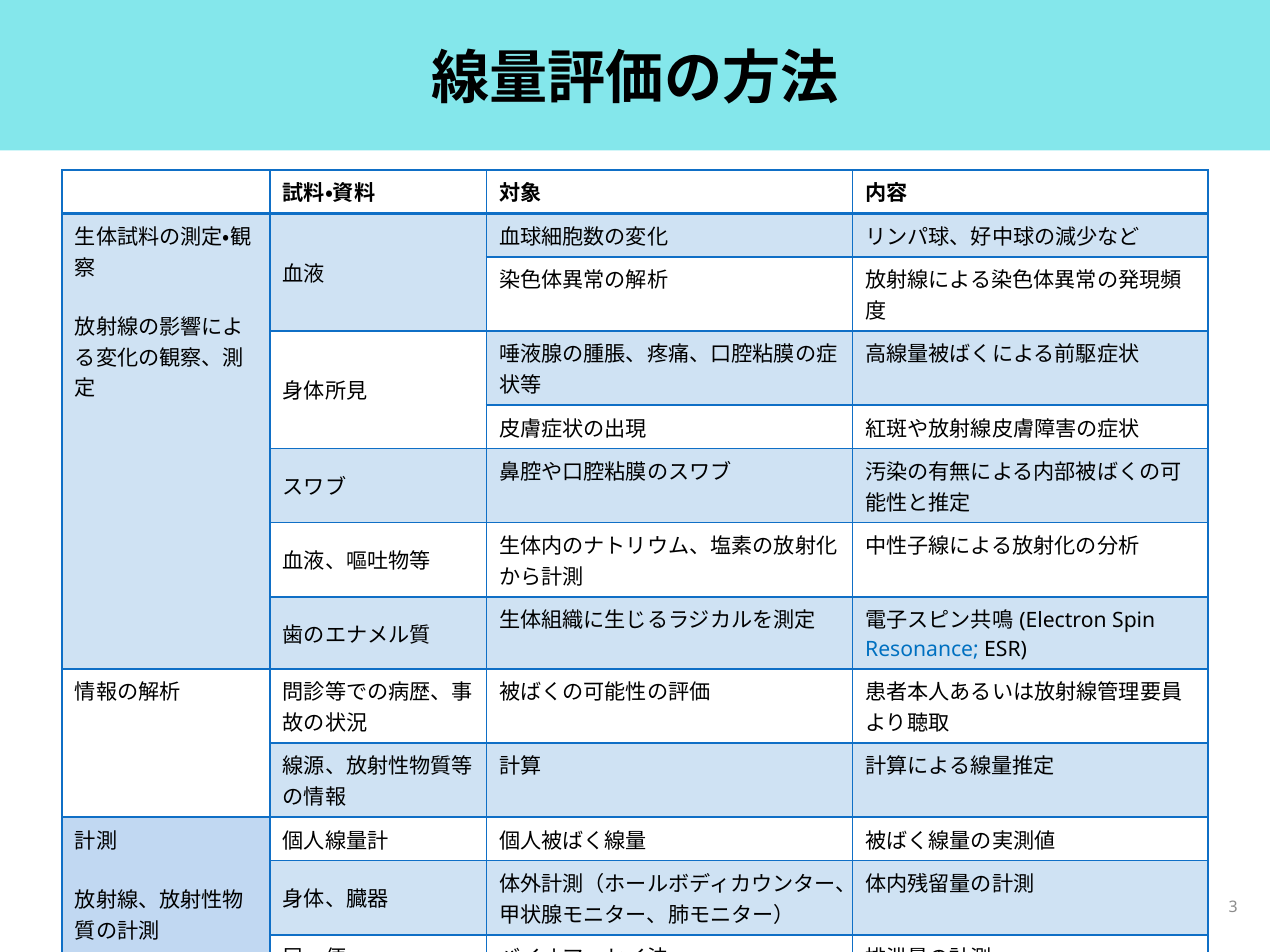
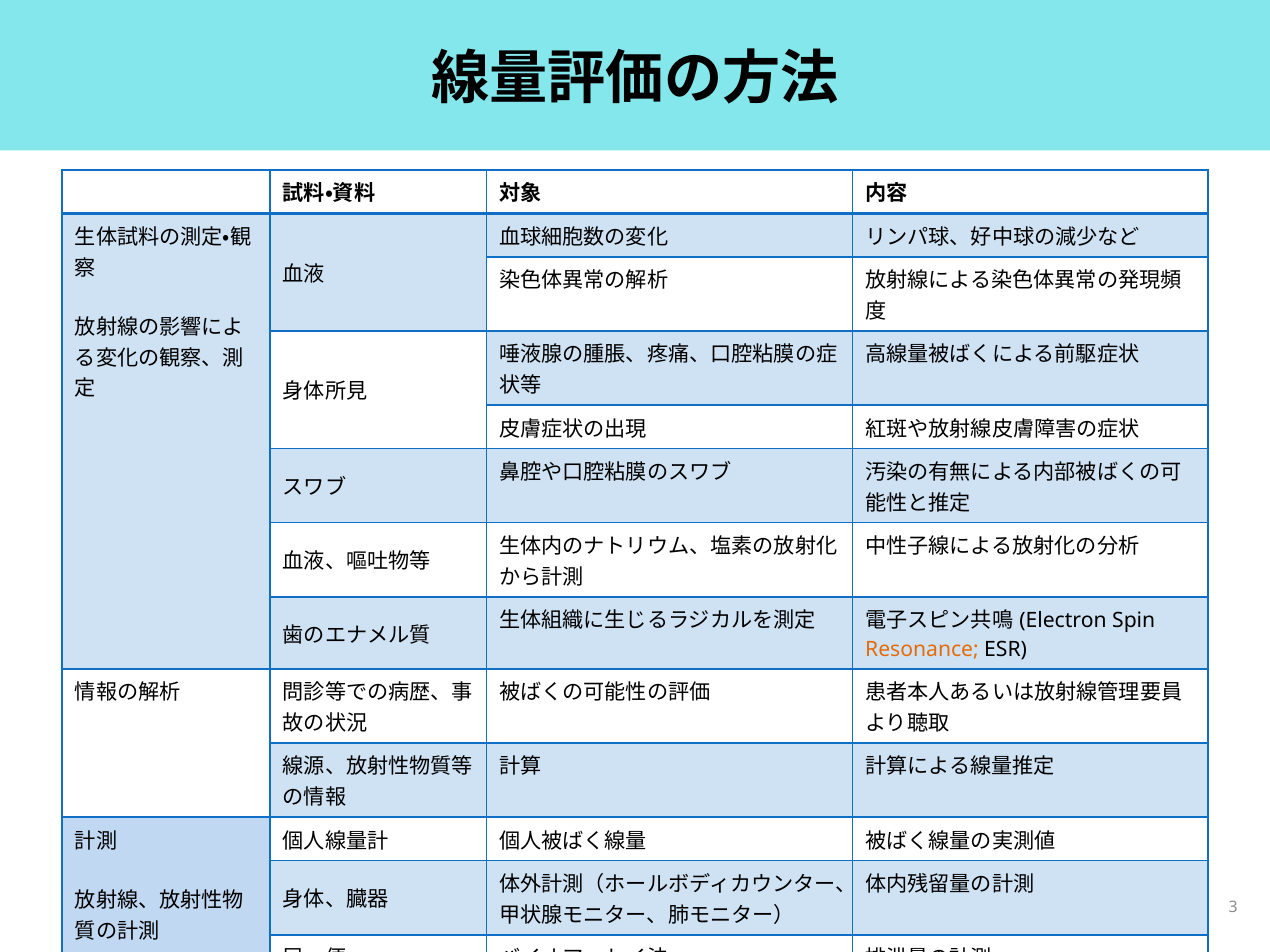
Resonance colour: blue -> orange (922, 650)
